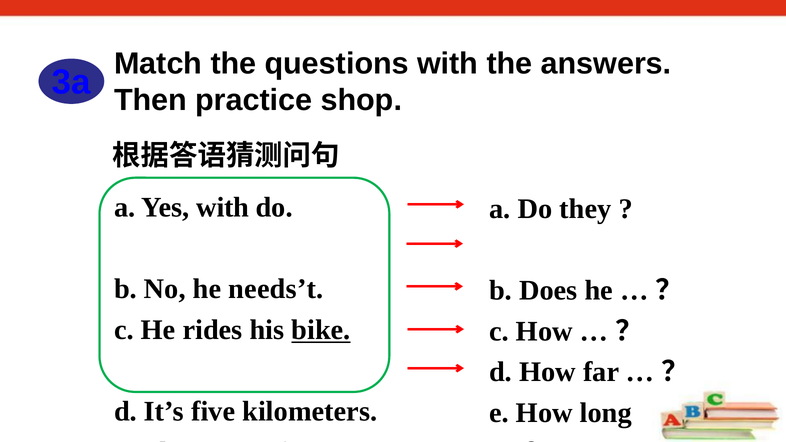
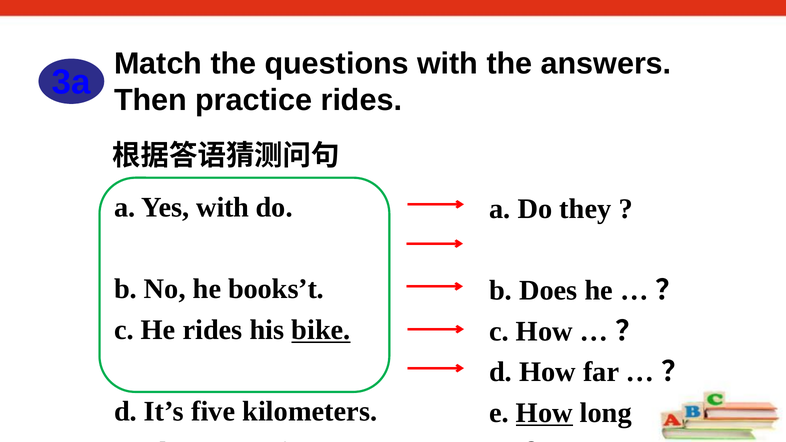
practice shop: shop -> rides (361, 100)
needs’t: needs’t -> books’t (276, 289)
How underline: none -> present (544, 413)
